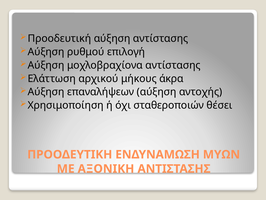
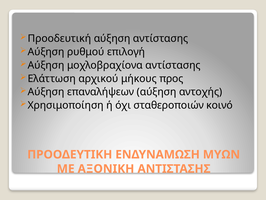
άκρα: άκρα -> προς (171, 78)
θέσει: θέσει -> κοινό (220, 105)
